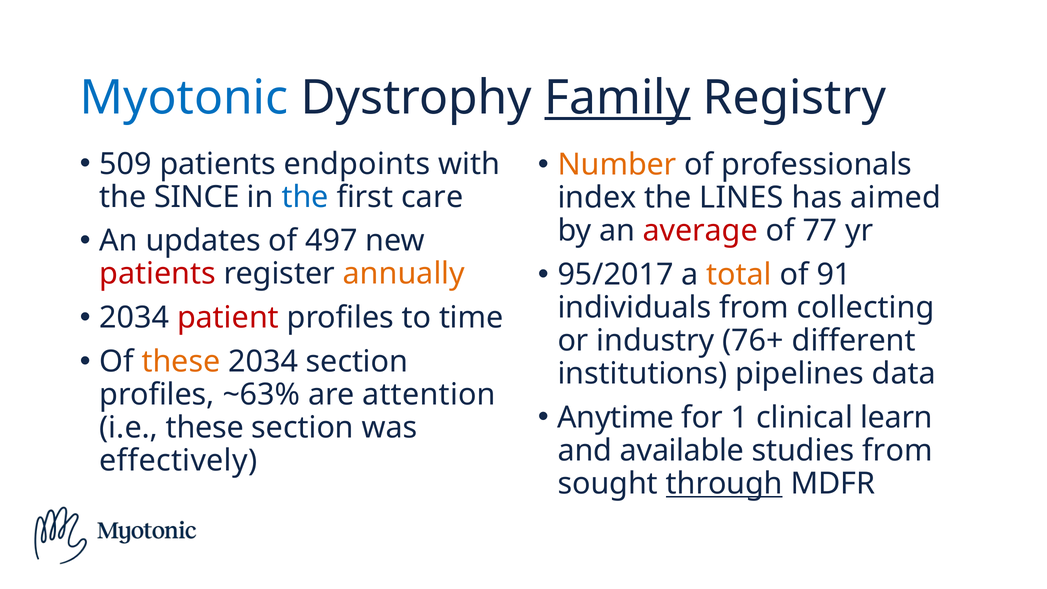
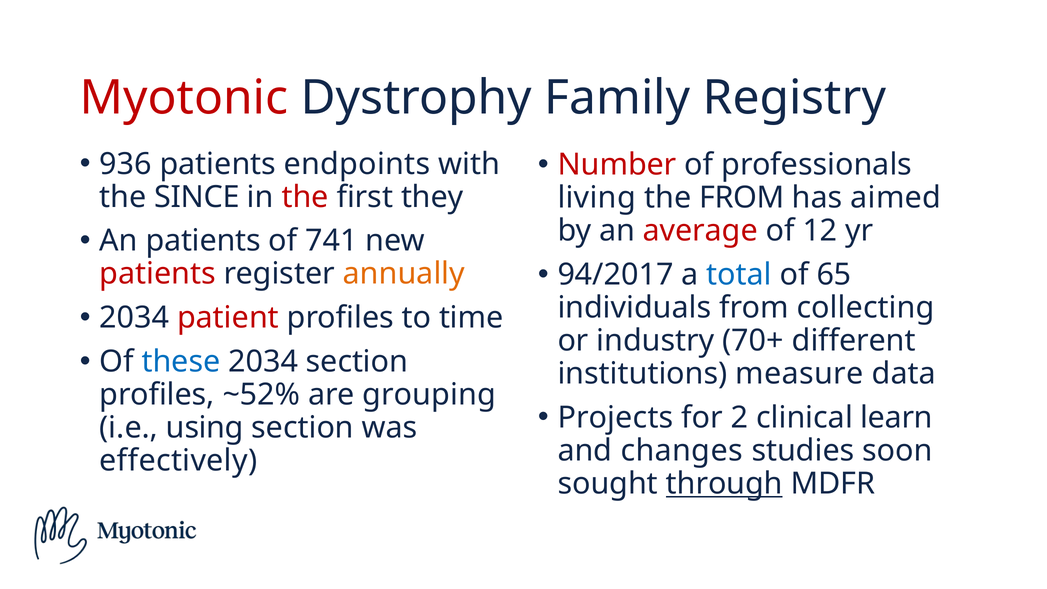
Myotonic colour: blue -> red (184, 98)
Family underline: present -> none (617, 98)
509: 509 -> 936 (126, 164)
Number colour: orange -> red (617, 165)
the colour: blue -> red (305, 197)
care: care -> they (432, 197)
index: index -> living (597, 198)
the LINES: LINES -> FROM (742, 198)
77: 77 -> 12 (820, 231)
An updates: updates -> patients (203, 241)
497: 497 -> 741 (331, 241)
95/2017: 95/2017 -> 94/2017 (616, 275)
total colour: orange -> blue (739, 275)
91: 91 -> 65 (834, 275)
76+: 76+ -> 70+ (753, 341)
these colour: orange -> blue (181, 362)
pipelines: pipelines -> measure (800, 374)
~63%: ~63% -> ~52% (261, 395)
attention: attention -> grouping (429, 395)
Anytime: Anytime -> Projects (615, 418)
1: 1 -> 2 (740, 418)
i.e these: these -> using (205, 428)
available: available -> changes (682, 451)
studies from: from -> soon (898, 451)
